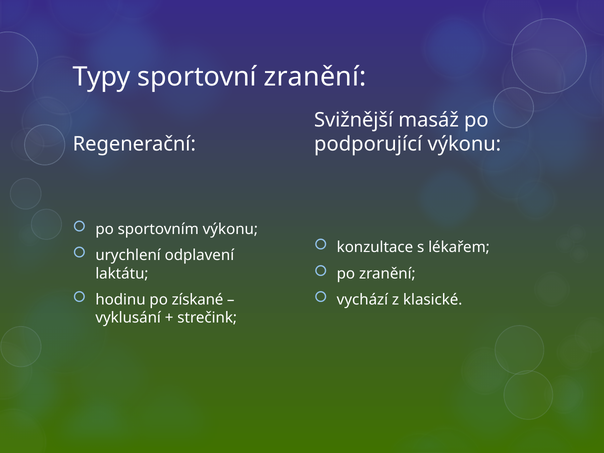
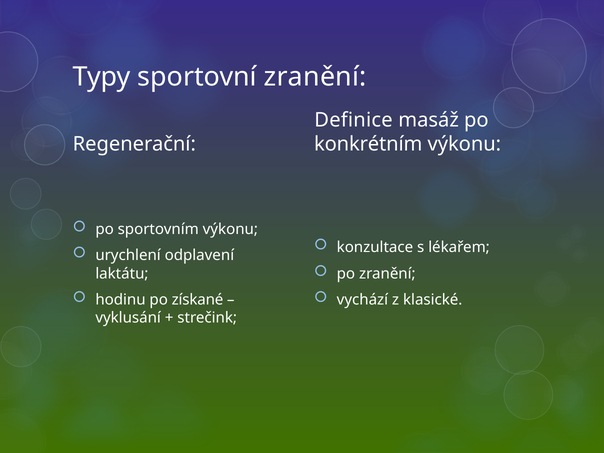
Svižnější: Svižnější -> Definice (353, 120)
podporující: podporující -> konkrétním (368, 144)
